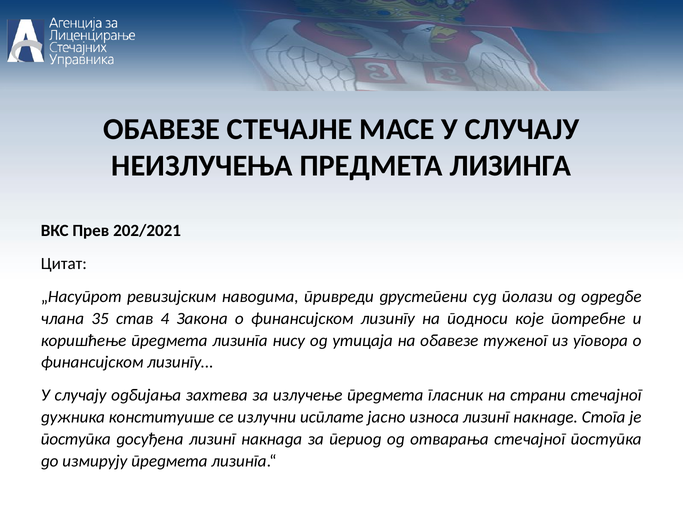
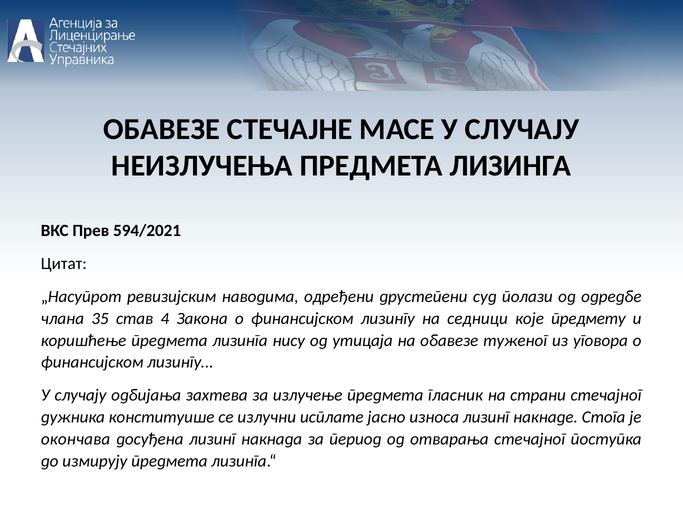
202/2021: 202/2021 -> 594/2021 (147, 231)
привреди: привреди -> одређени (339, 297)
подноси: подноси -> седници (478, 319)
потребне: потребне -> предмету (588, 319)
поступка: поступка -> окончава (76, 439)
